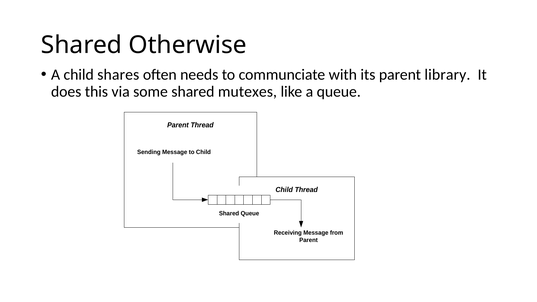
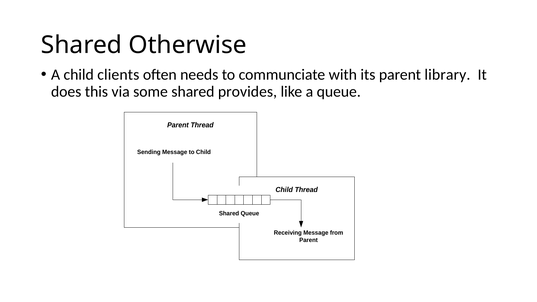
shares: shares -> clients (118, 75)
mutexes: mutexes -> provides (247, 92)
